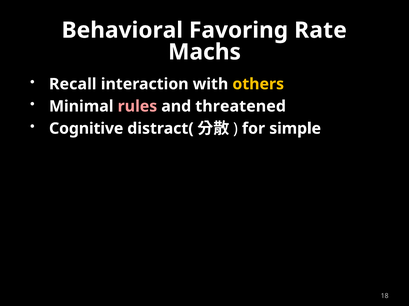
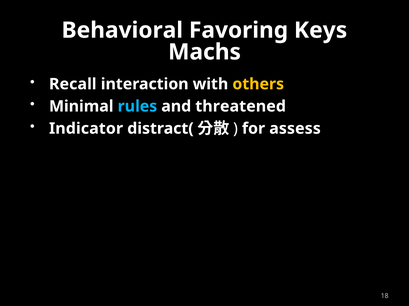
Rate: Rate -> Keys (321, 30)
rules colour: pink -> light blue (137, 107)
Cognitive: Cognitive -> Indicator (86, 129)
simple: simple -> assess (295, 129)
